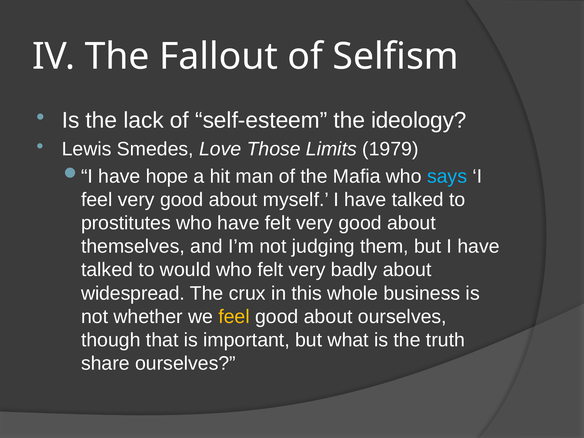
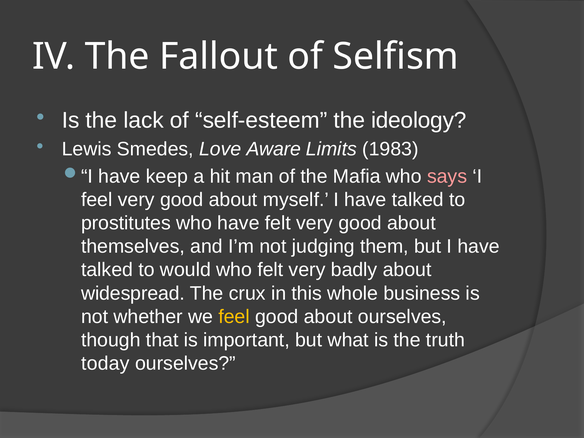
Those: Those -> Aware (274, 149)
1979: 1979 -> 1983 (390, 149)
hope: hope -> keep (167, 176)
says colour: light blue -> pink (447, 176)
share: share -> today (105, 363)
